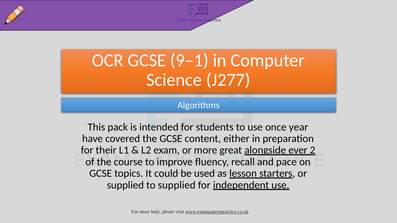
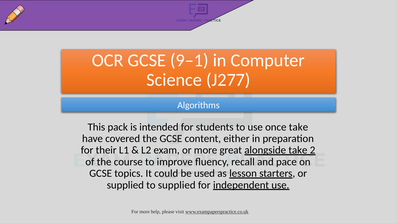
once year: year -> take (298, 127)
alongside ever: ever -> take (298, 150)
